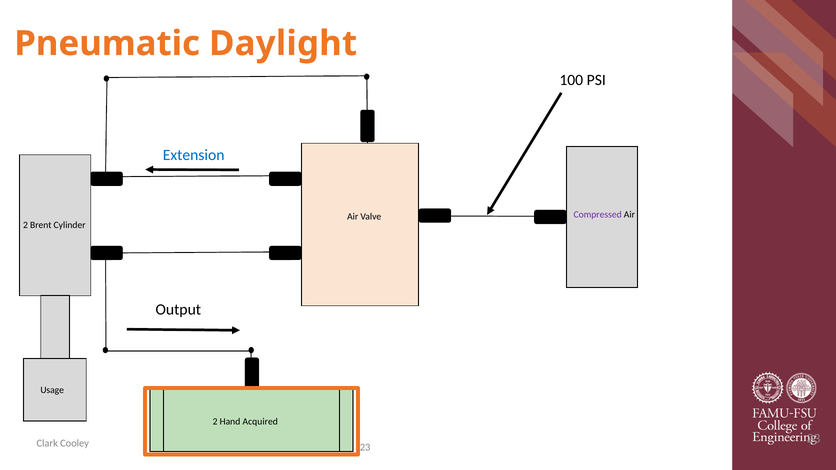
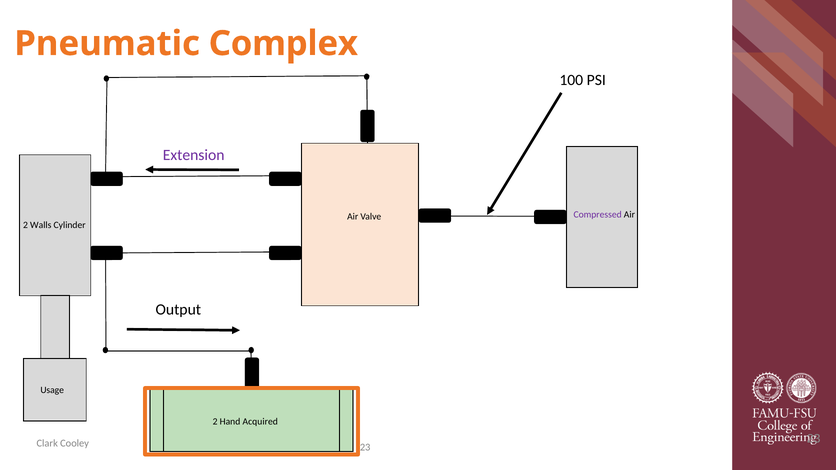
Daylight: Daylight -> Complex (283, 44)
Extension colour: blue -> purple (194, 155)
Brent: Brent -> Walls (41, 225)
